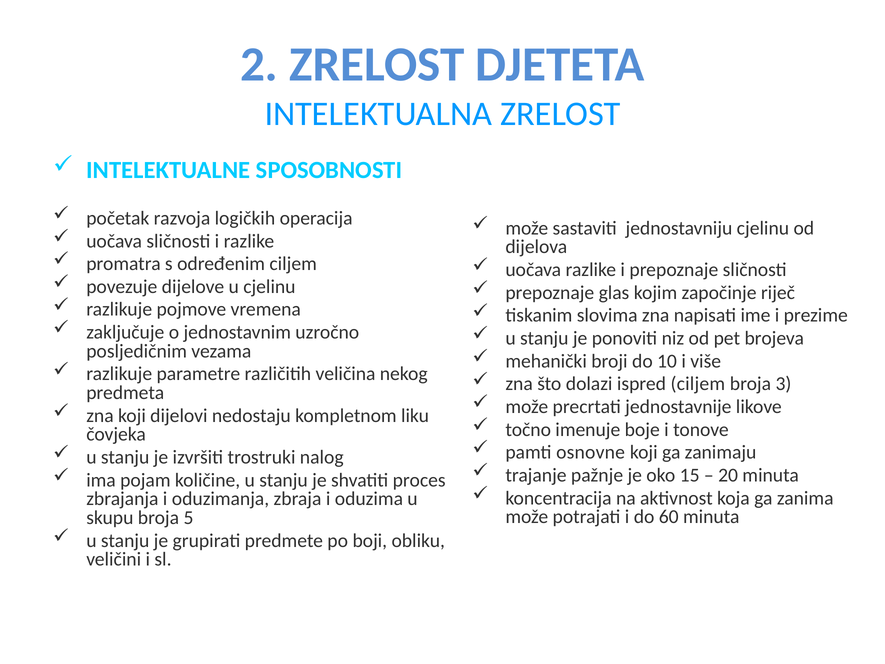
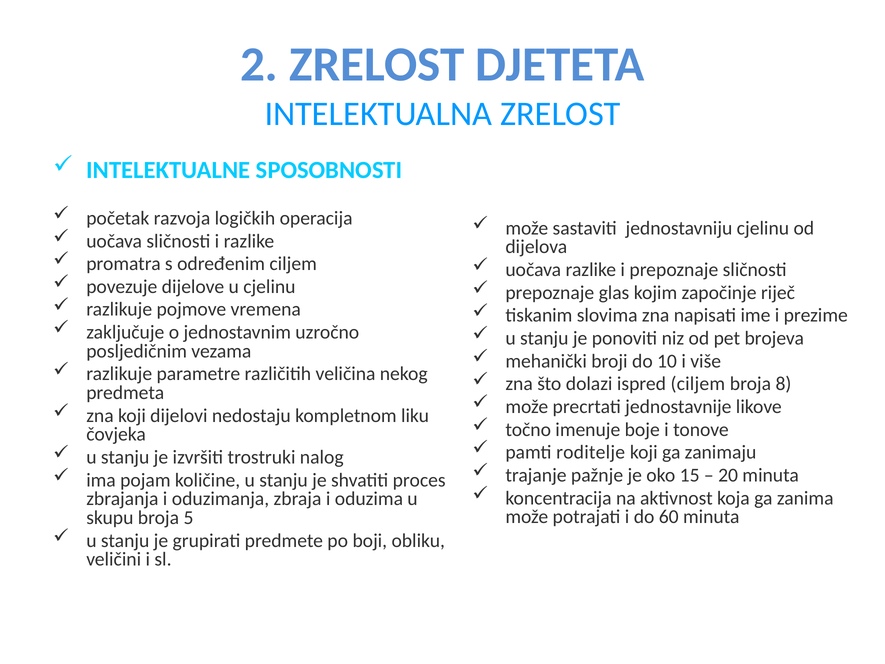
3: 3 -> 8 (783, 384)
osnovne: osnovne -> roditelje (591, 452)
